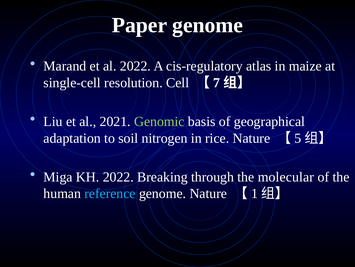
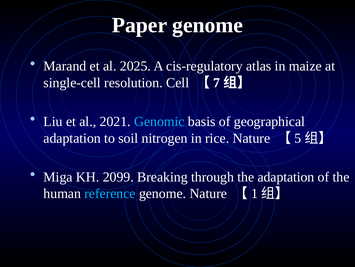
al 2022: 2022 -> 2025 (135, 66)
Genomic colour: light green -> light blue (159, 121)
KH 2022: 2022 -> 2099 (118, 176)
the molecular: molecular -> adaptation (286, 176)
